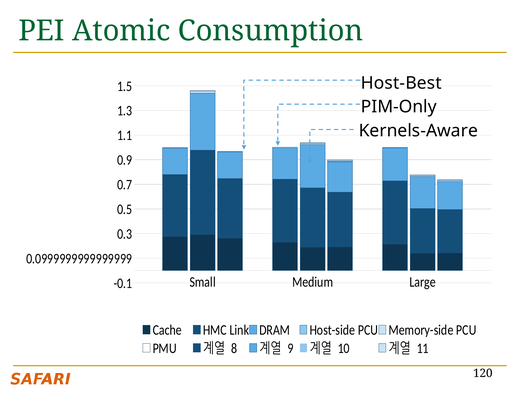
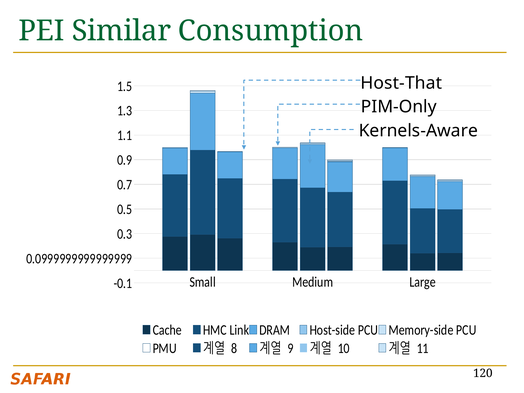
Atomic: Atomic -> Similar (121, 31)
Host-Best: Host-Best -> Host-That (401, 83)
